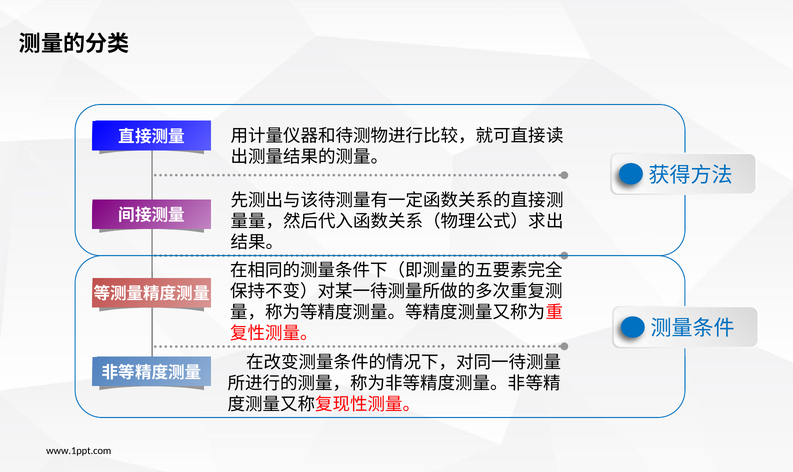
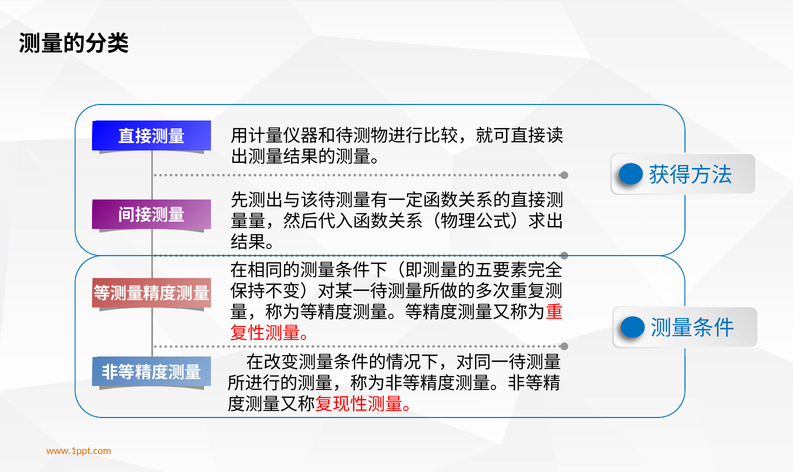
www.1ppt.com colour: black -> orange (79, 451)
